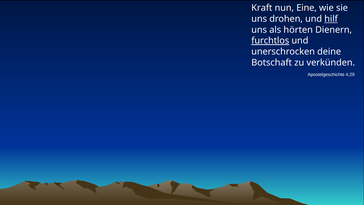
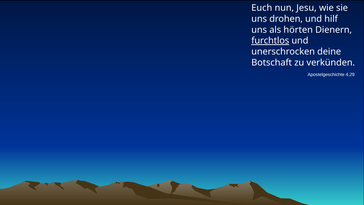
Kraft: Kraft -> Euch (262, 8)
Eine: Eine -> Jesu (307, 8)
hilf underline: present -> none (331, 19)
